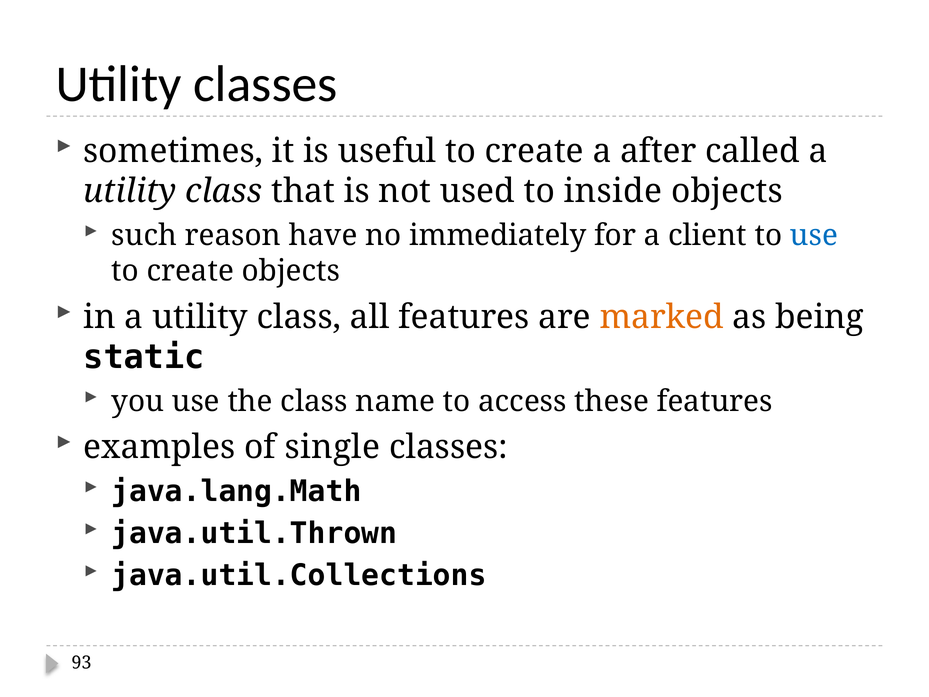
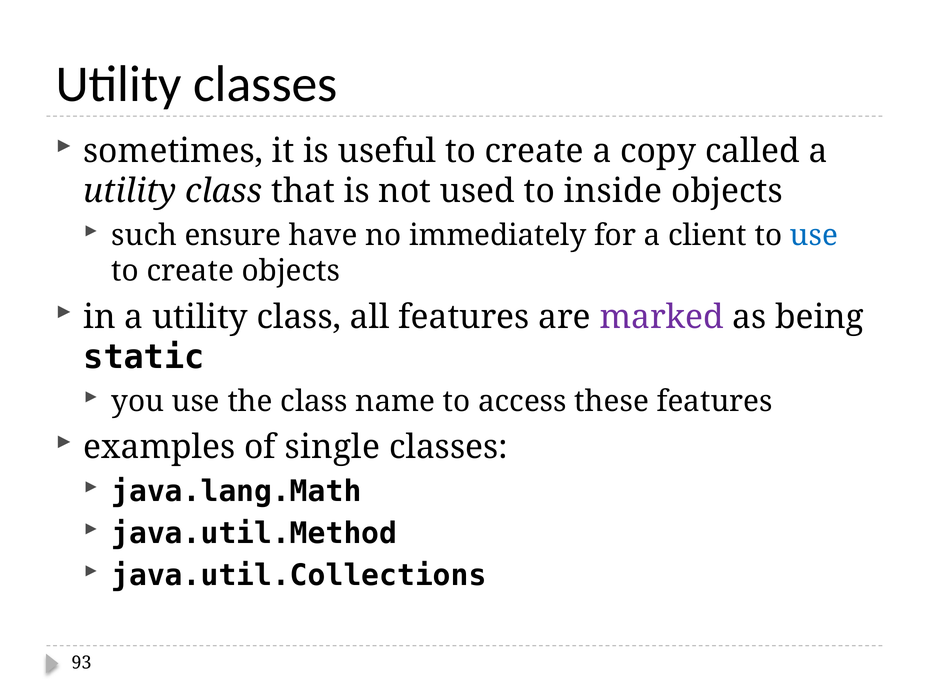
after: after -> copy (658, 151)
reason: reason -> ensure (233, 235)
marked colour: orange -> purple (662, 317)
java.util.Thrown: java.util.Thrown -> java.util.Method (254, 533)
